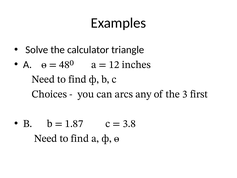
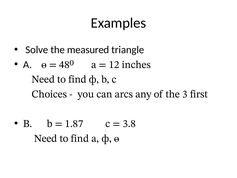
calculator: calculator -> measured (88, 50)
